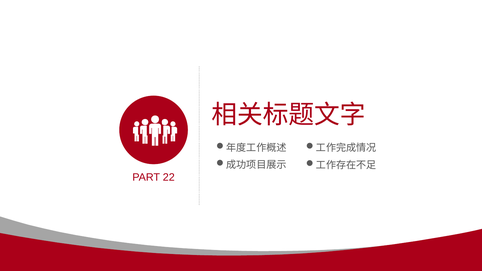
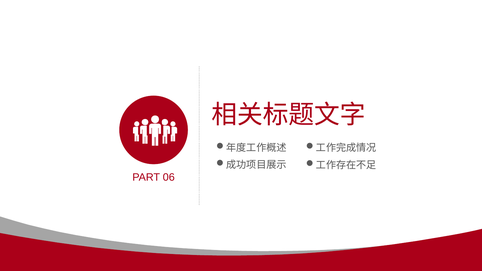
22: 22 -> 06 (169, 177)
